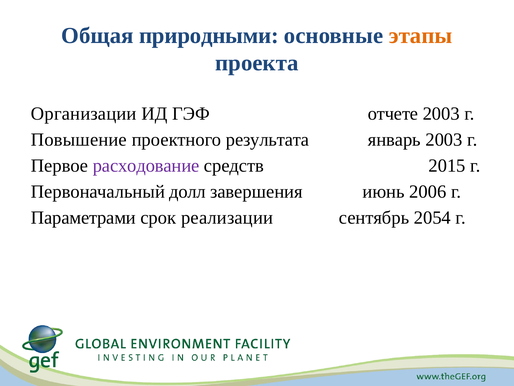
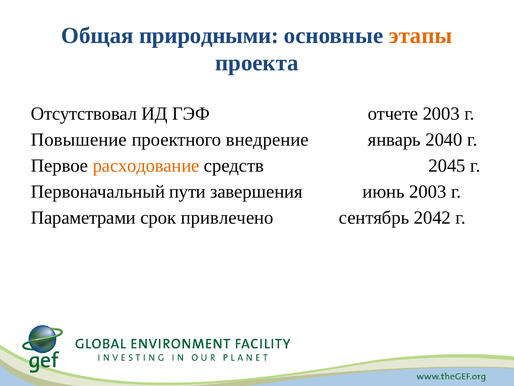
Организации: Организации -> Отсутствовал (84, 114)
результата: результата -> внедрение (267, 139)
январь 2003: 2003 -> 2040 (444, 139)
расходование colour: purple -> orange (146, 165)
2015: 2015 -> 2045 (447, 165)
долл: долл -> пути (188, 191)
июнь 2006: 2006 -> 2003 (428, 191)
реализации: реализации -> привлечено (227, 217)
2054: 2054 -> 2042 (432, 217)
